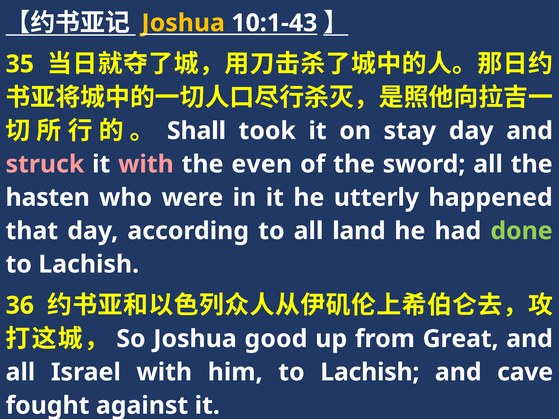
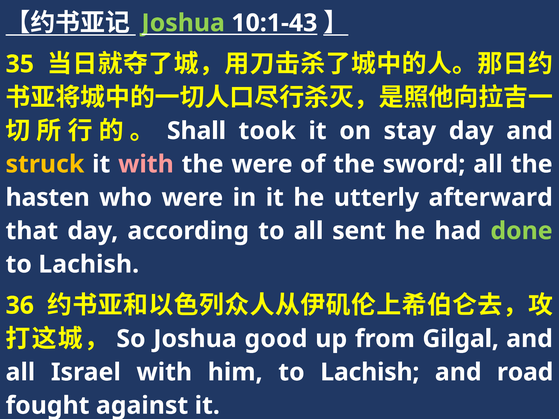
Joshua colour: yellow -> light green (183, 23)
struck colour: pink -> yellow (45, 164)
the even: even -> were (262, 164)
happened: happened -> afterward (491, 198)
land: land -> sent (359, 231)
Great: Great -> Gilgal (461, 339)
cave: cave -> road (525, 372)
